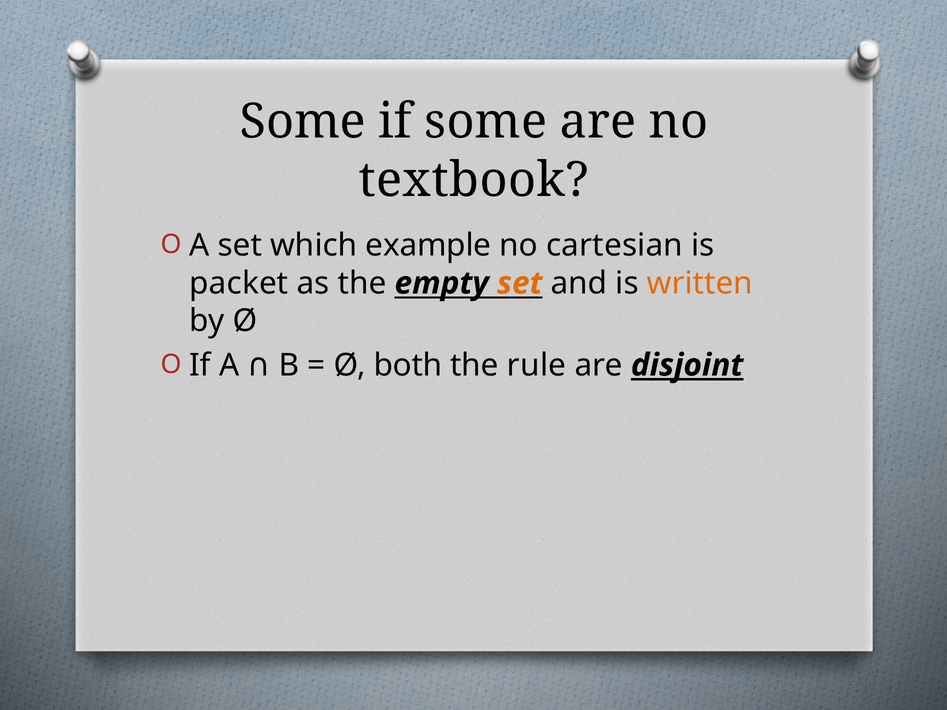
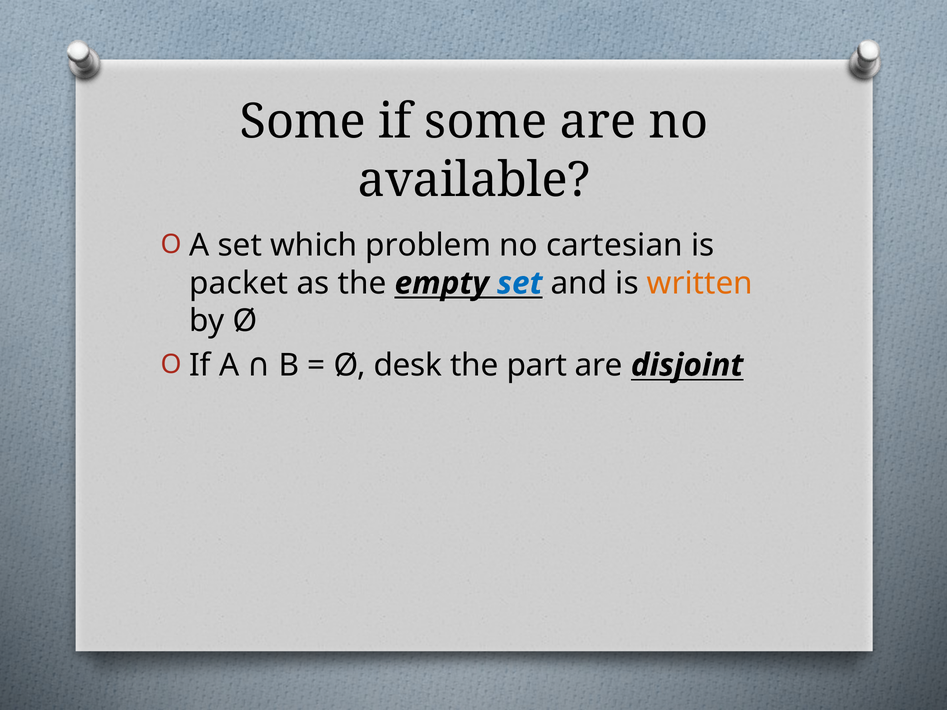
textbook: textbook -> available (474, 180)
example: example -> problem (428, 245)
set colour: orange -> blue (520, 283)
disjoint underline: present -> none (687, 365)
both: both -> desk (408, 365)
rule: rule -> part (537, 365)
